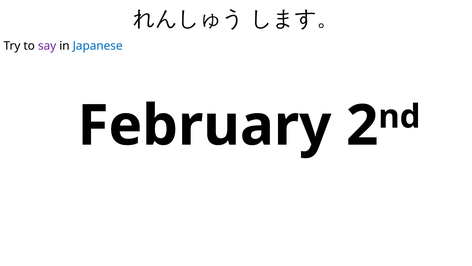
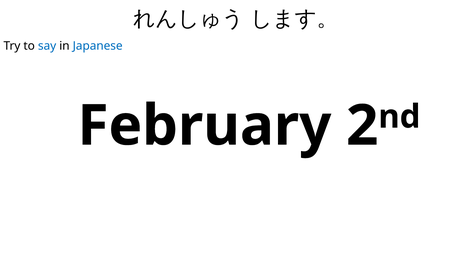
say colour: purple -> blue (47, 46)
